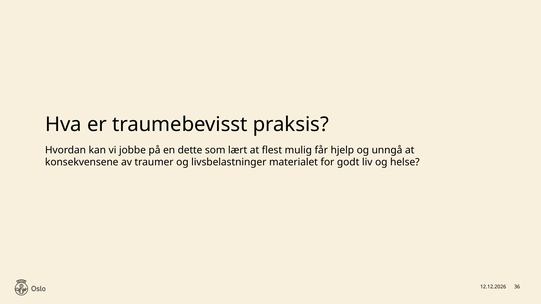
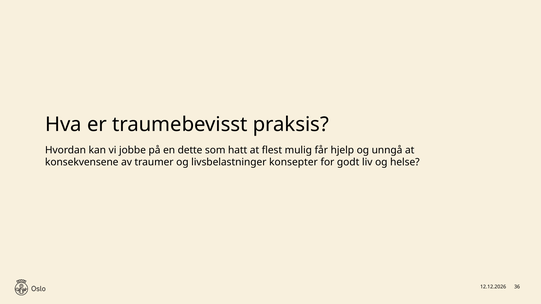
lært: lært -> hatt (238, 150)
materialet: materialet -> konsepter (293, 162)
